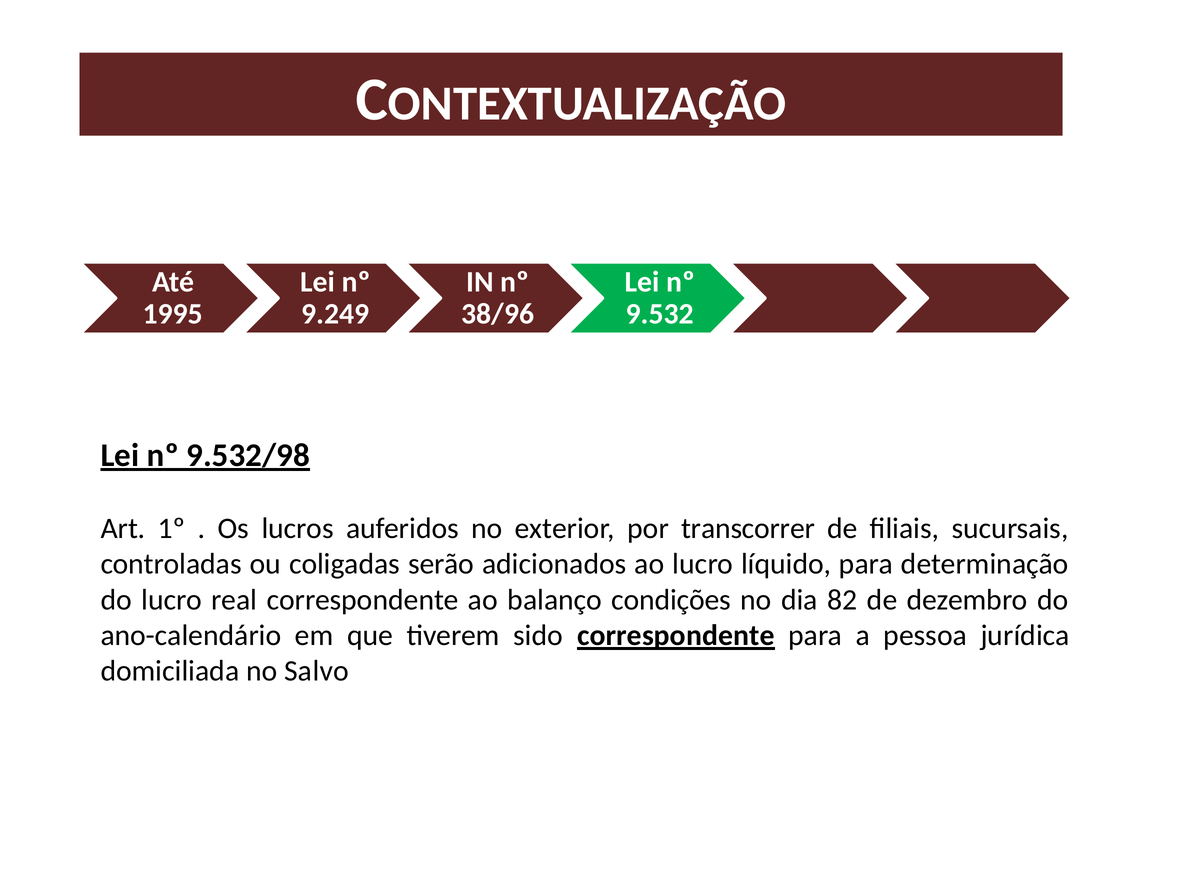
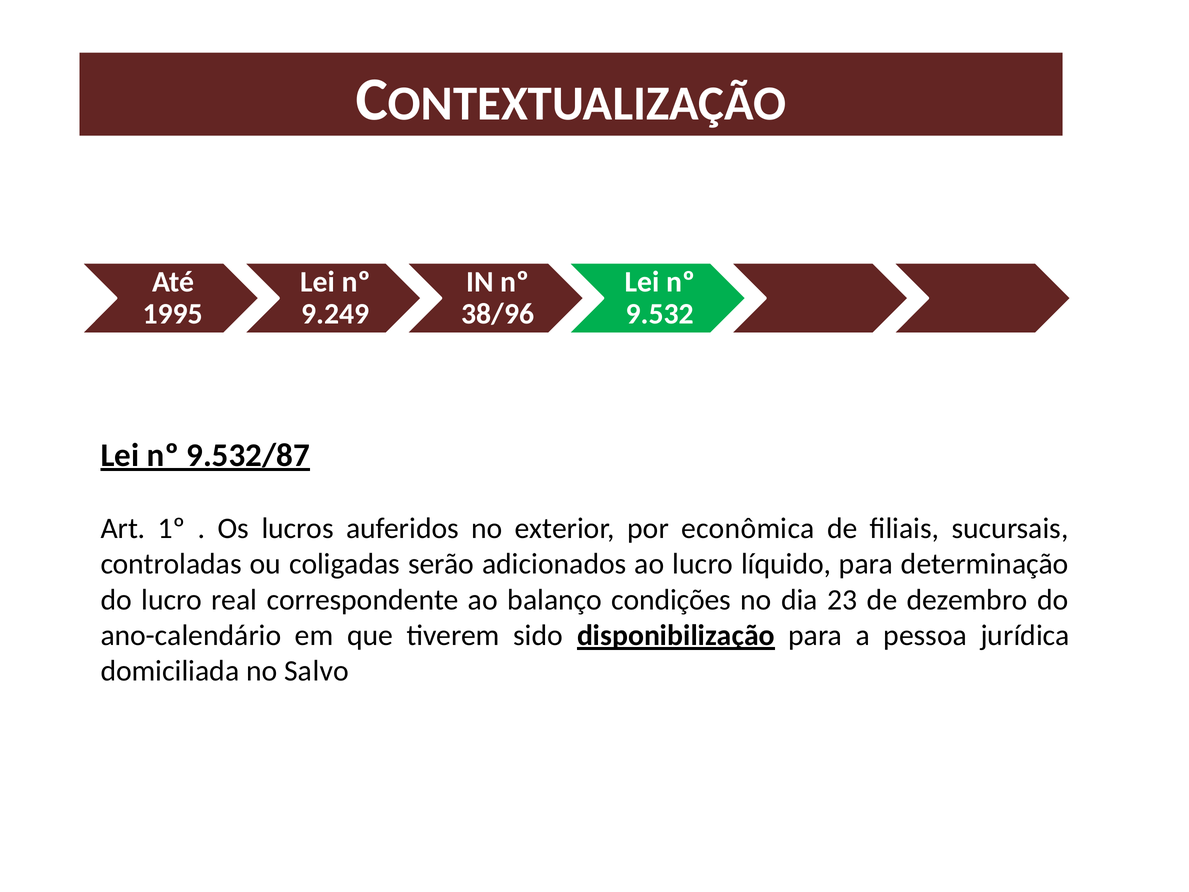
9.532/98: 9.532/98 -> 9.532/87 (248, 455)
transcorrer: transcorrer -> econômica (748, 528)
82: 82 -> 23 (842, 600)
sido correspondente: correspondente -> disponibilização (676, 635)
